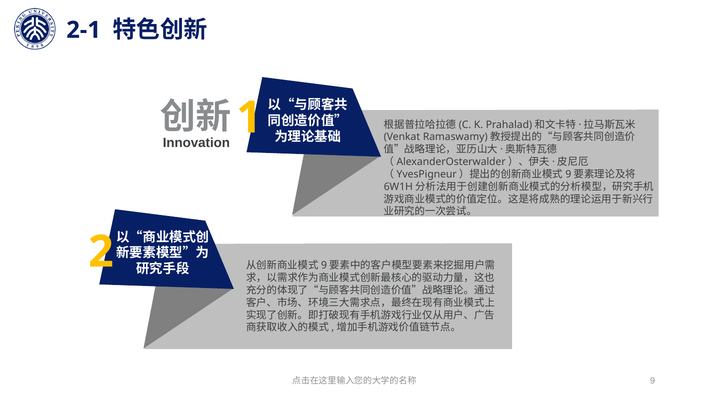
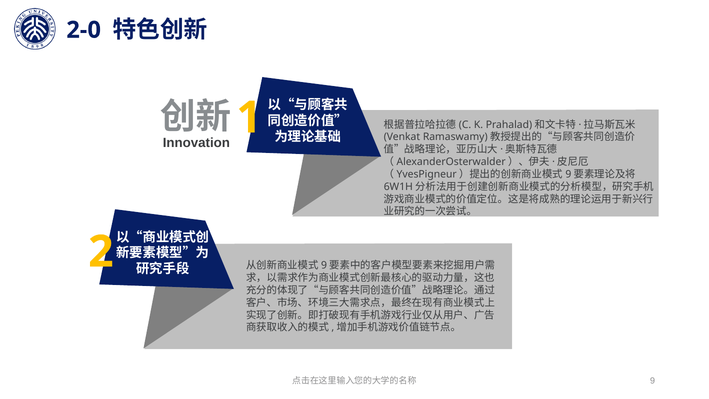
2-1: 2-1 -> 2-0 (84, 30)
